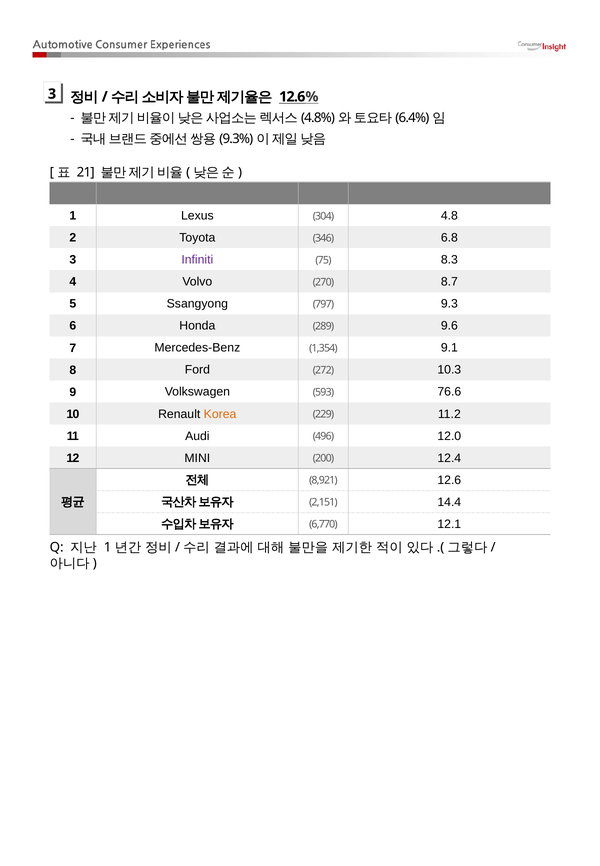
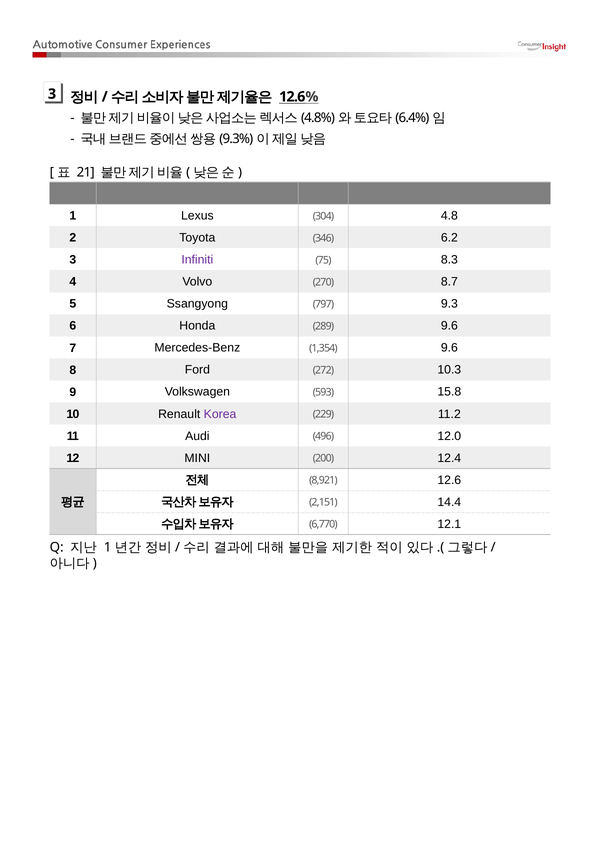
6.8: 6.8 -> 6.2 (449, 238)
1,354 9.1: 9.1 -> 9.6 (449, 348)
76.6: 76.6 -> 15.8 (449, 392)
Korea colour: orange -> purple (220, 414)
